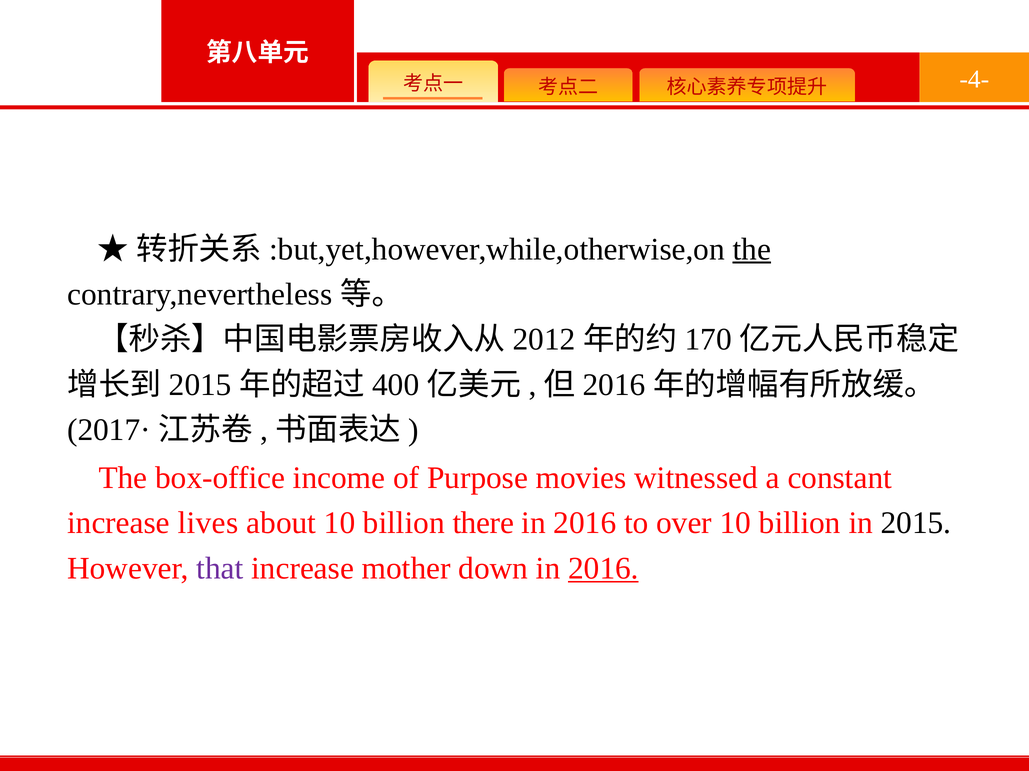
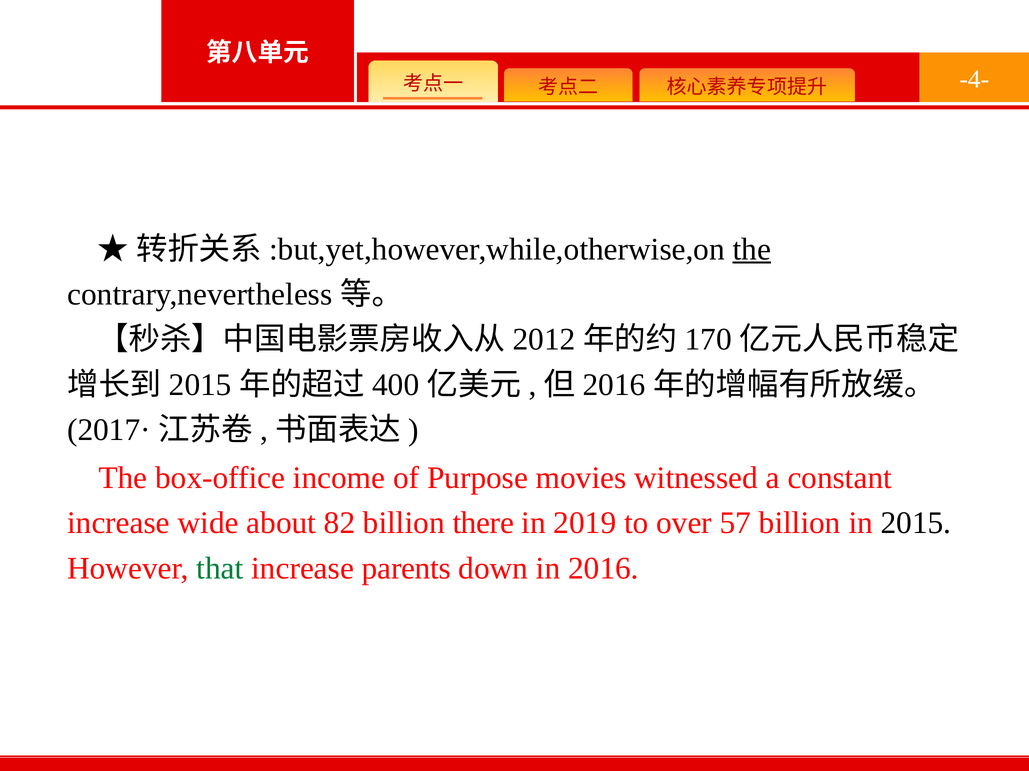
lives: lives -> wide (208, 524)
about 10: 10 -> 82 (340, 524)
2016: 2016 -> 2019 (585, 524)
over 10: 10 -> 57 (735, 524)
that colour: purple -> green (220, 569)
mother: mother -> parents (406, 569)
2016 underline: present -> none (603, 569)
